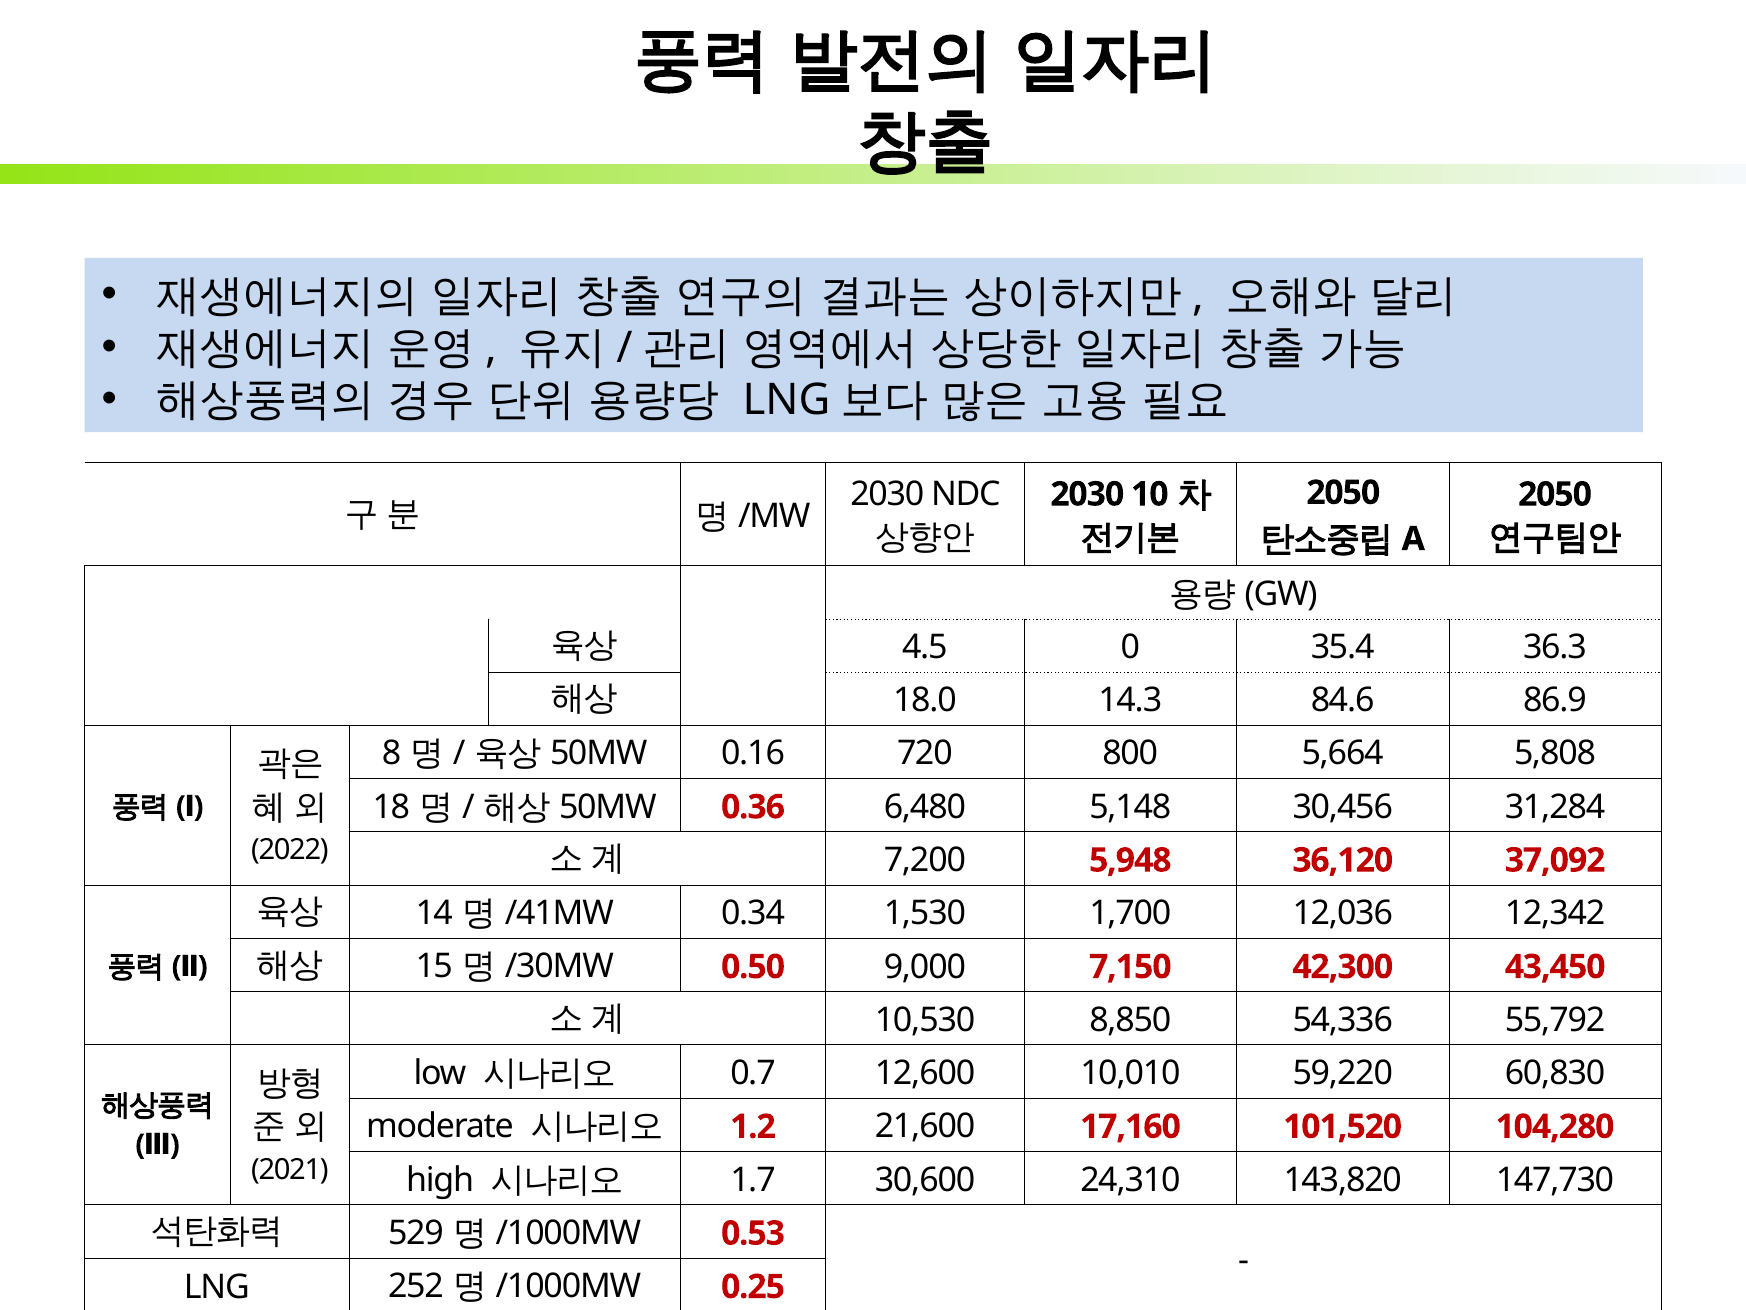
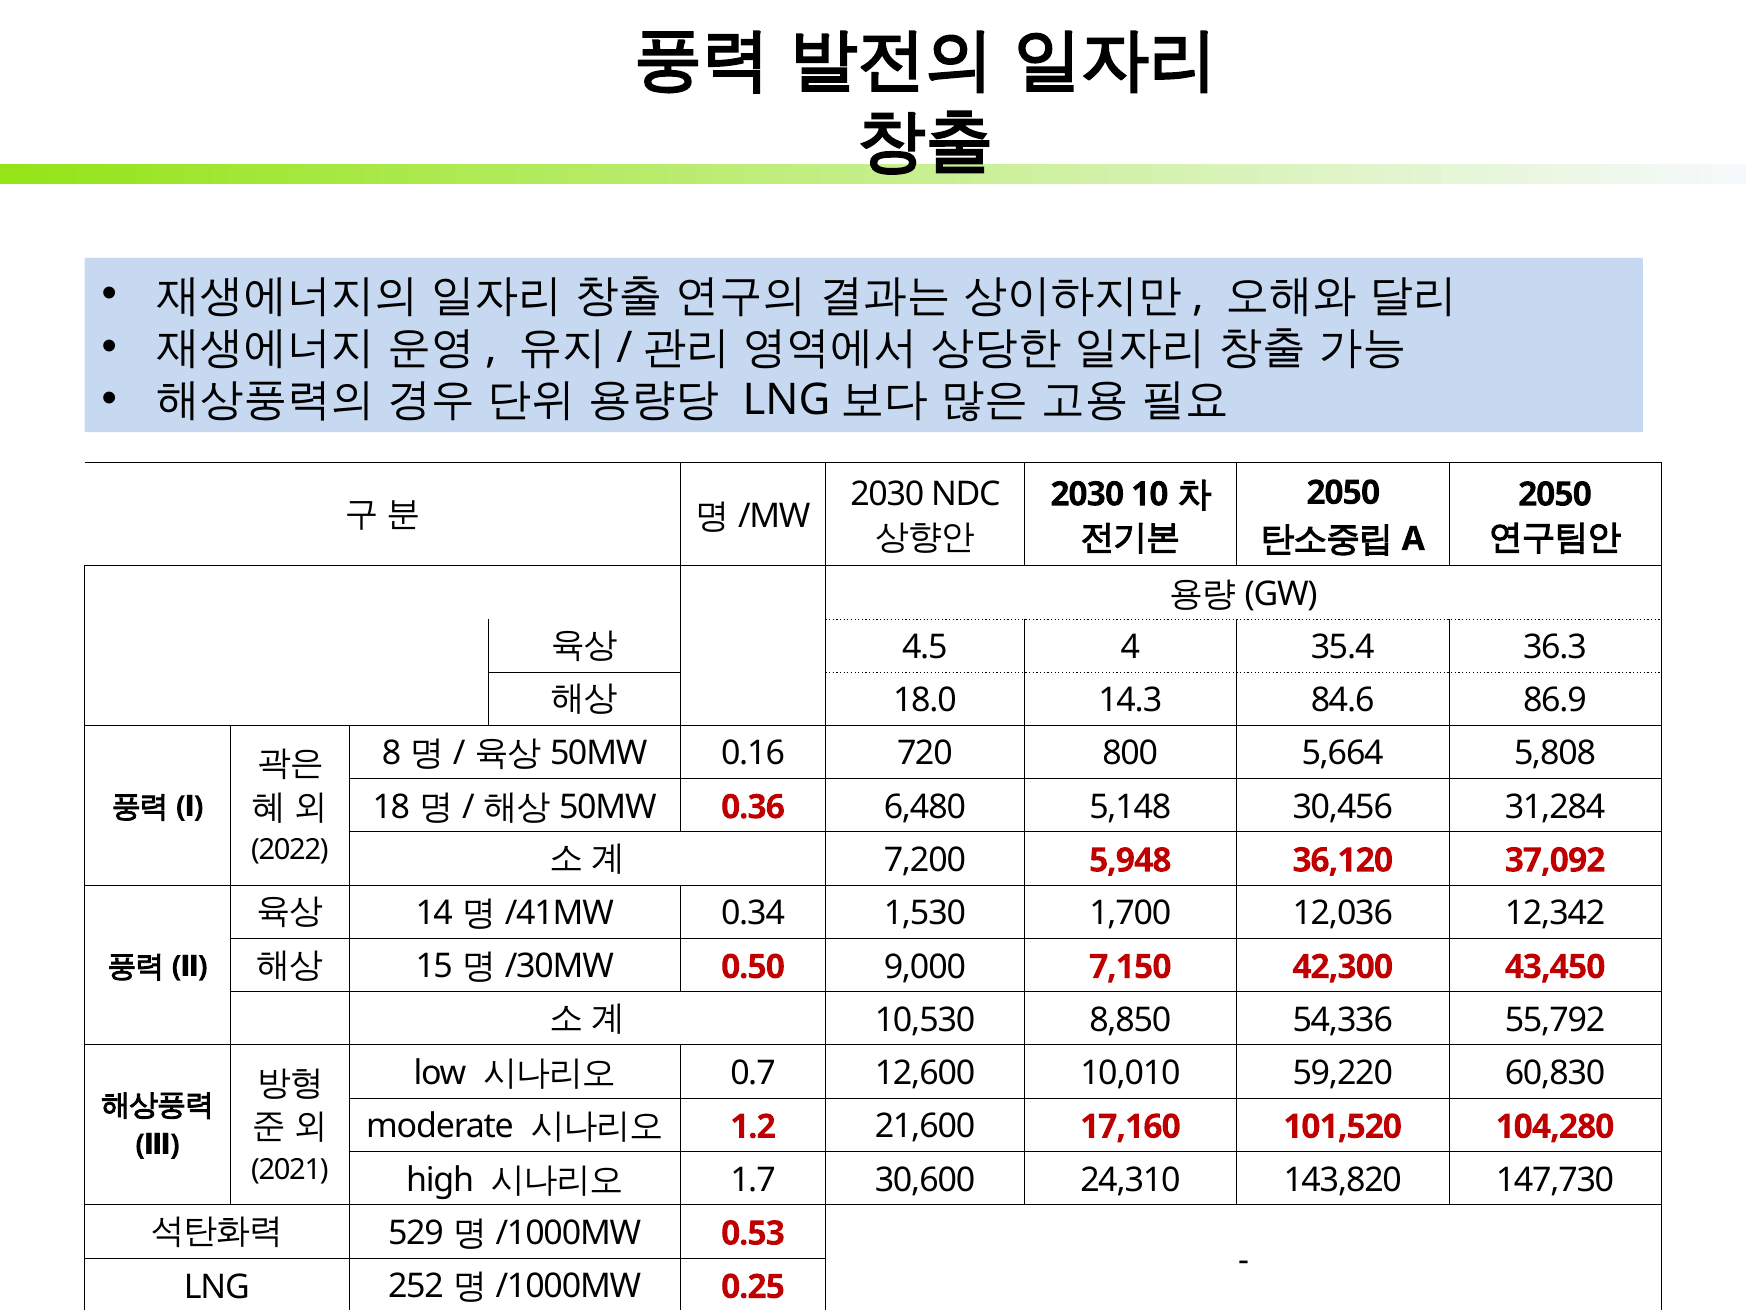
0: 0 -> 4 (1130, 647)
